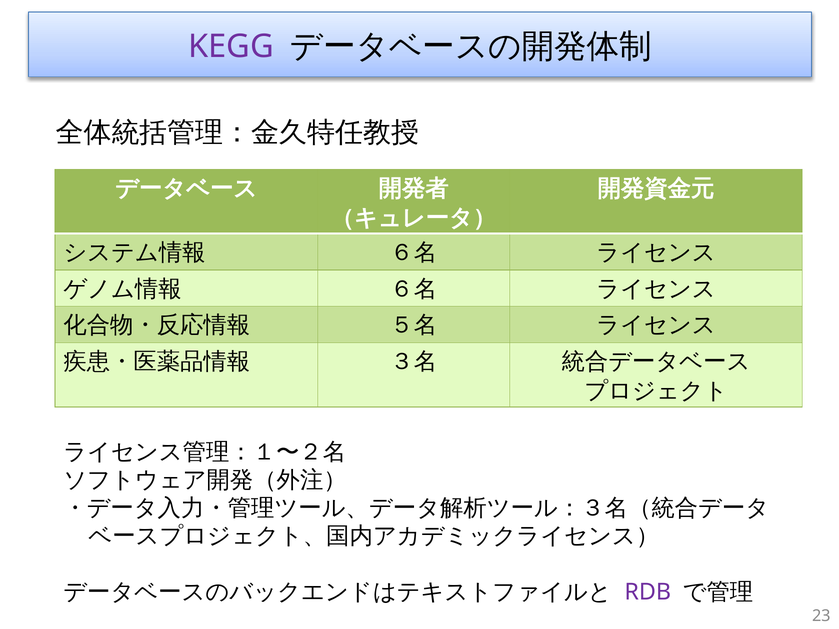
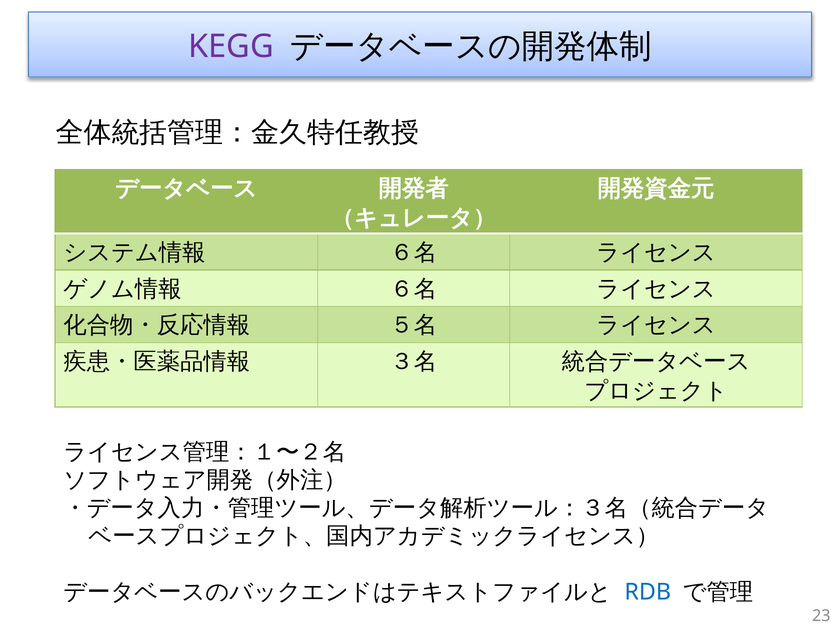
RDB colour: purple -> blue (648, 592)
